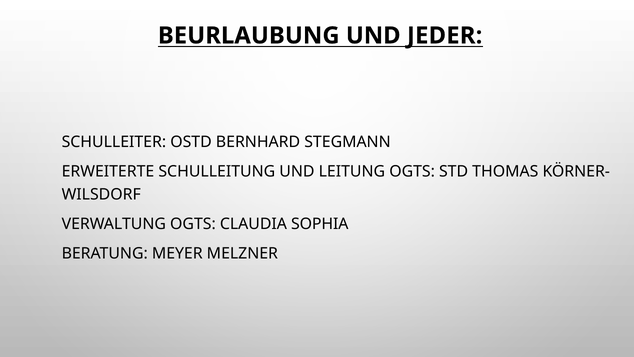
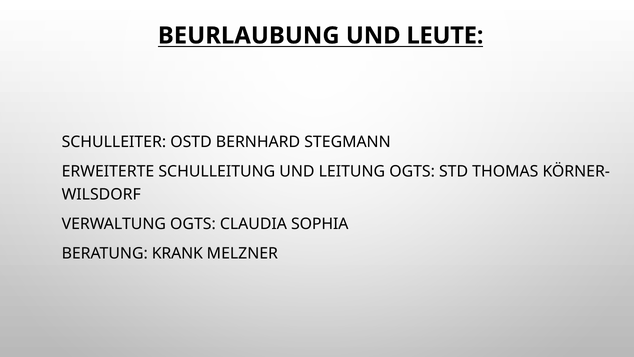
JEDER: JEDER -> LEUTE (445, 36)
MEYER: MEYER -> KRANK (177, 253)
